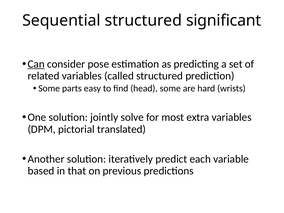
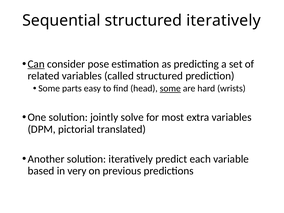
structured significant: significant -> iteratively (223, 20)
some underline: none -> present (170, 88)
that: that -> very (77, 171)
